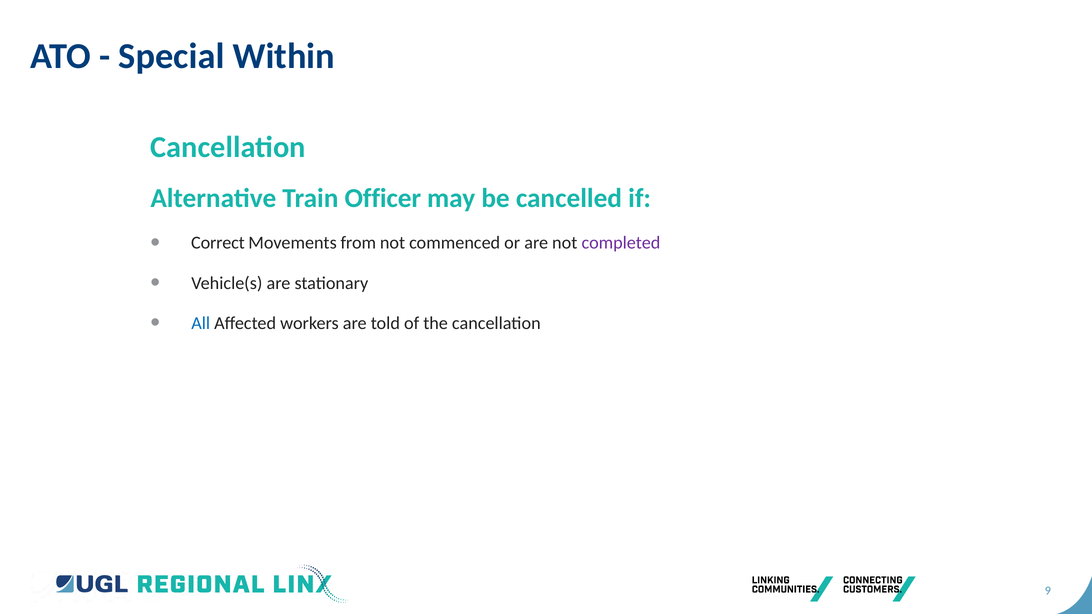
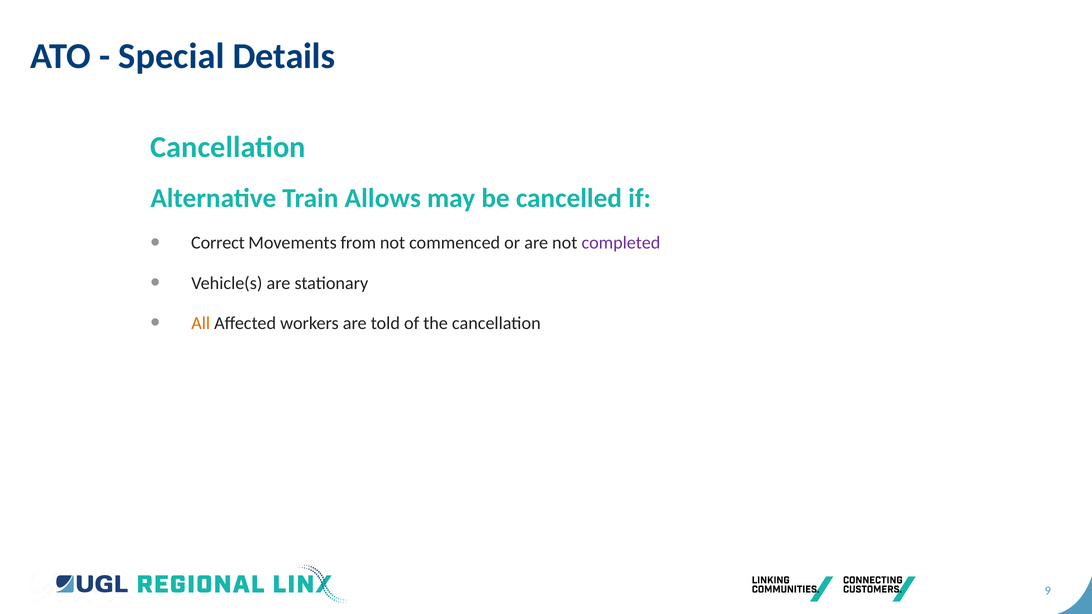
Within: Within -> Details (284, 56)
Officer: Officer -> Allows (383, 198)
All colour: blue -> orange (201, 323)
